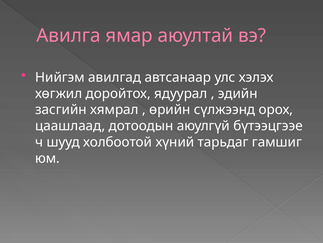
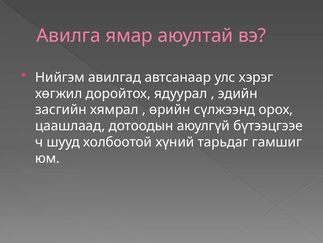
хэлэх: хэлэх -> хэрэг (256, 77)
